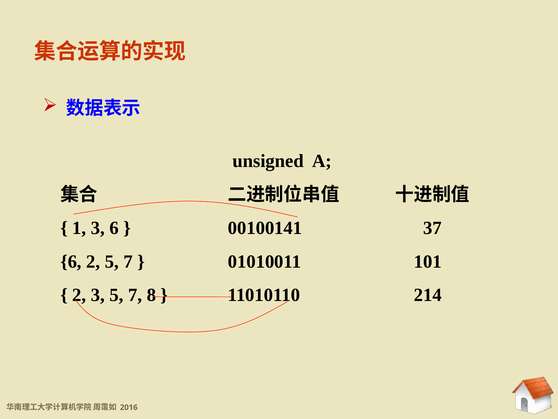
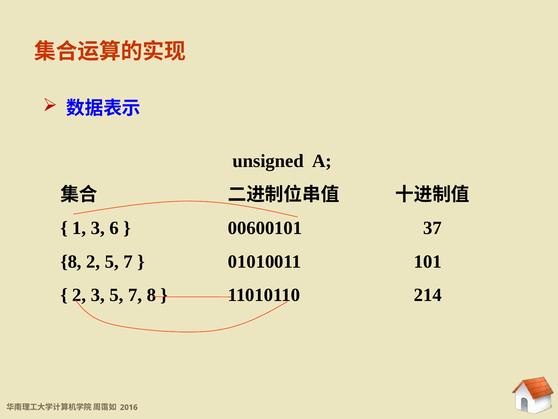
00100141: 00100141 -> 00600101 (265, 228)
6: 6 -> 8 (71, 261)
